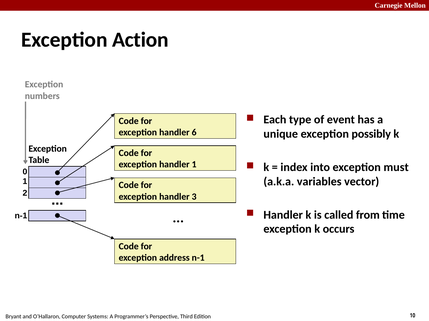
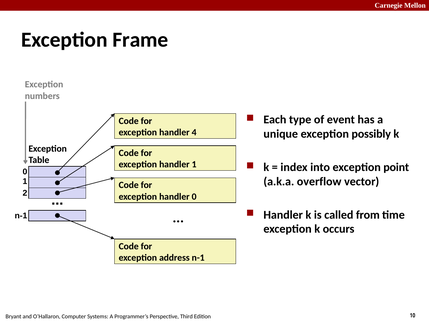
Action: Action -> Frame (140, 40)
6: 6 -> 4 (194, 133)
must: must -> point (396, 168)
variables: variables -> overflow (319, 182)
handler 3: 3 -> 0 (194, 197)
